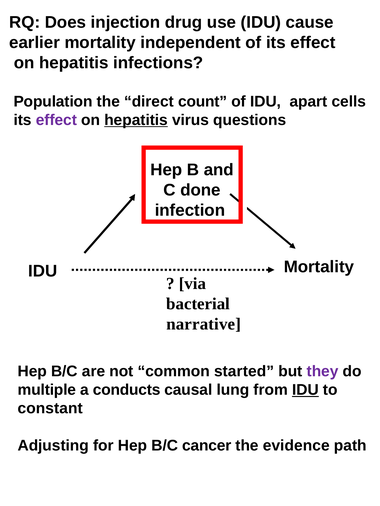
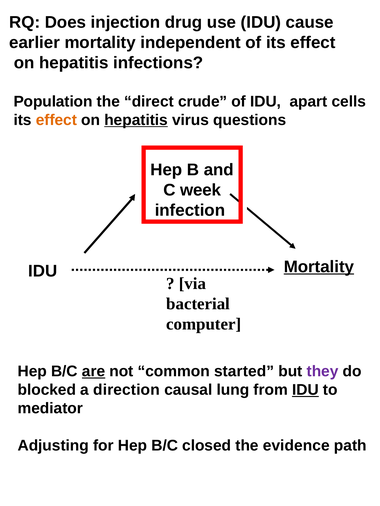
count: count -> crude (203, 102)
effect colour: purple -> orange (56, 120)
done: done -> week (201, 190)
Mortality underline: none -> present (319, 267)
narrative: narrative -> computer (204, 325)
are underline: none -> present (94, 372)
multiple: multiple -> blocked (47, 390)
conducts: conducts -> direction (126, 390)
constant: constant -> mediator (50, 409)
cancer: cancer -> closed (207, 446)
